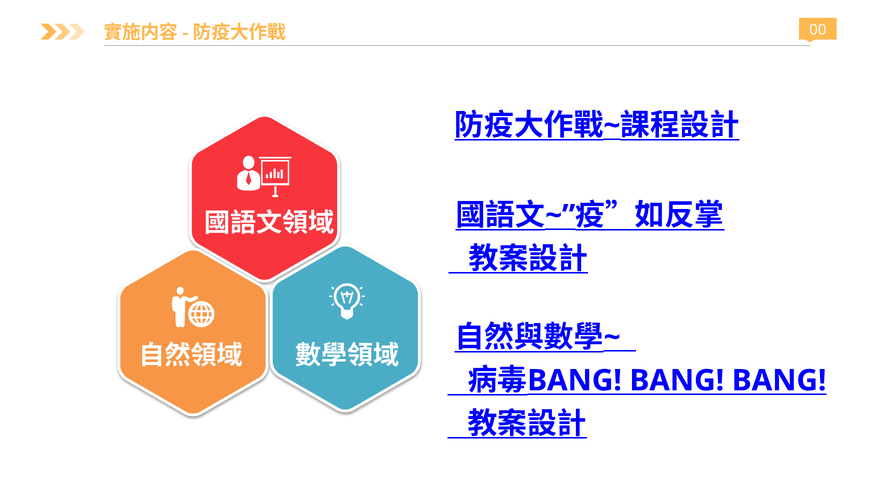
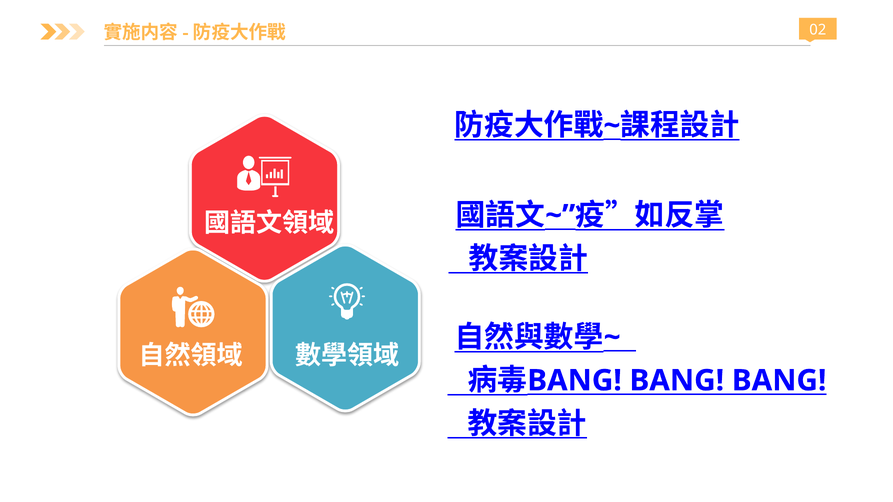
00: 00 -> 02 (818, 30)
